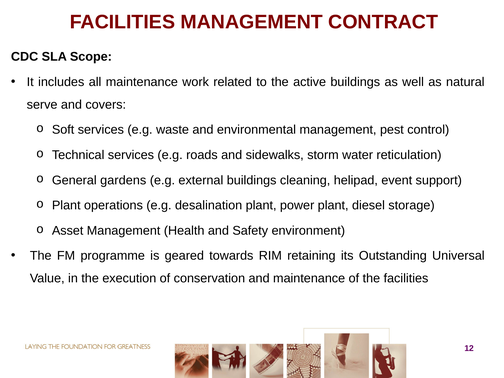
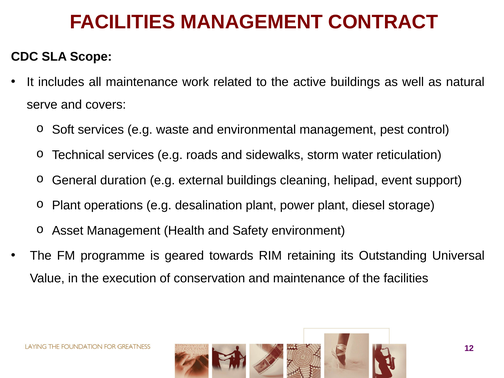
gardens: gardens -> duration (123, 180)
